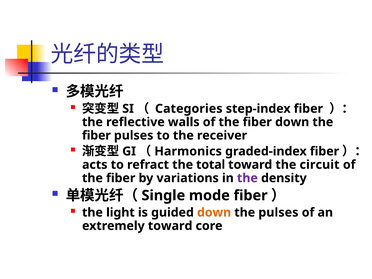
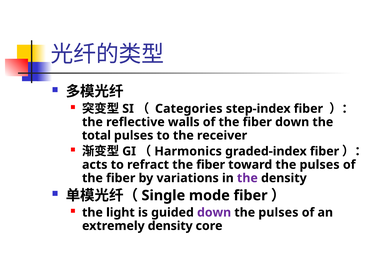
fiber: fiber -> total (96, 135)
refract the total: total -> fiber (211, 165)
toward the circuit: circuit -> pulses (320, 165)
down colour: orange -> purple (214, 212)
extremely toward: toward -> density (170, 226)
